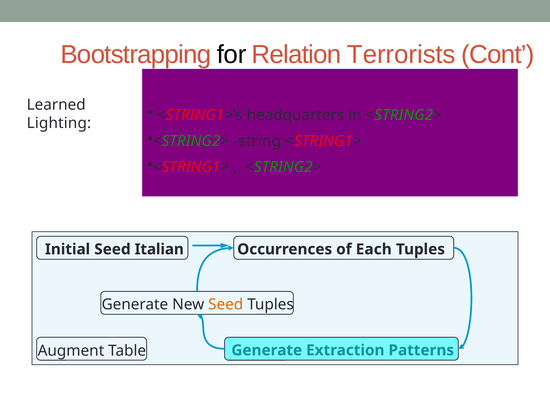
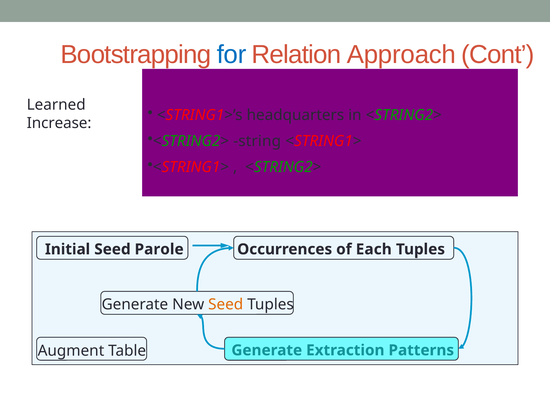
for colour: black -> blue (232, 54)
Terrorists: Terrorists -> Approach (401, 54)
Lighting: Lighting -> Increase (59, 123)
Italian: Italian -> Parole (159, 249)
